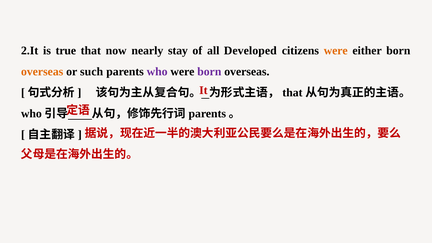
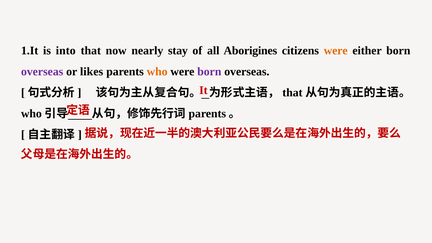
2.It: 2.It -> 1.It (30, 51)
true: true -> into (66, 51)
Developed: Developed -> Aborigines (250, 51)
overseas colour: orange -> purple (42, 72)
such: such -> likes (92, 72)
who colour: purple -> orange (157, 72)
